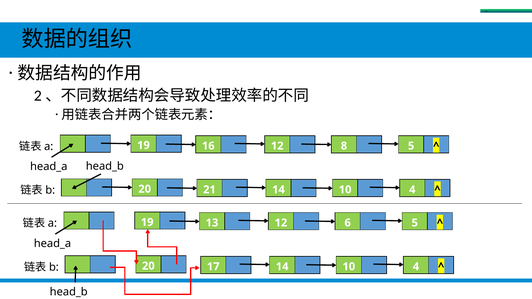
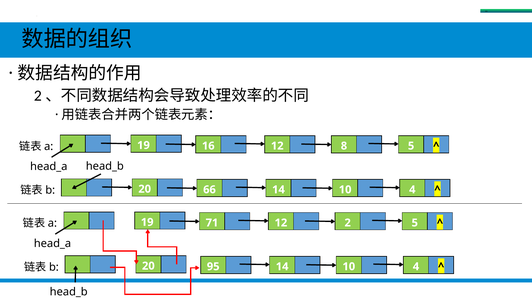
21: 21 -> 66 (209, 190)
13: 13 -> 71 (212, 223)
6: 6 -> 2 (348, 223)
17: 17 -> 95 (213, 267)
